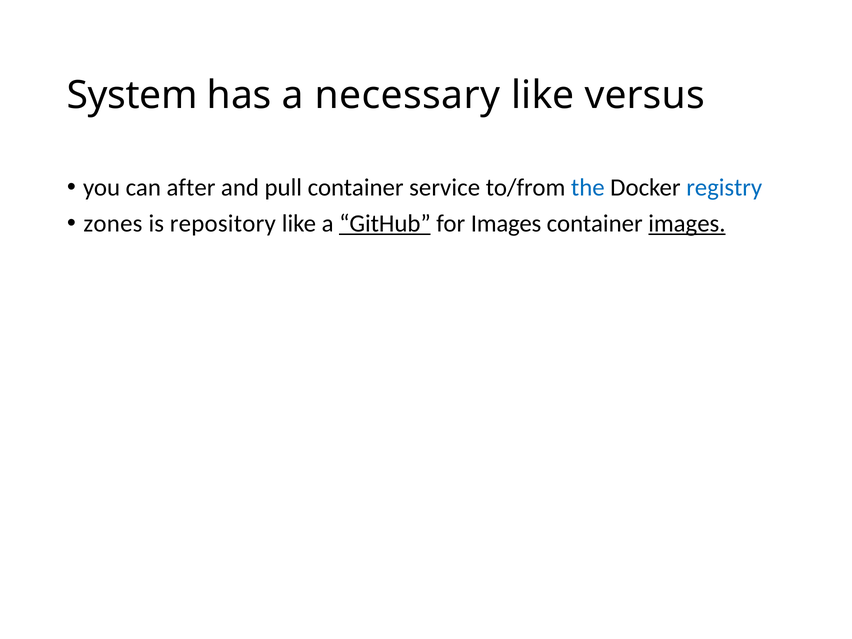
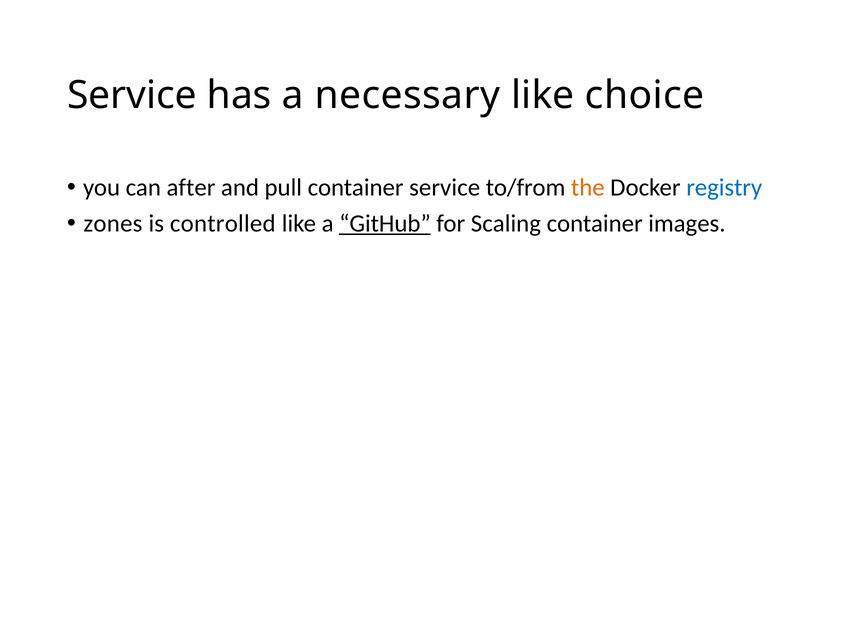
System: System -> Service (132, 96)
versus: versus -> choice (645, 96)
the colour: blue -> orange (588, 188)
repository: repository -> controlled (223, 223)
for Images: Images -> Scaling (506, 223)
images underline: present -> none (687, 223)
